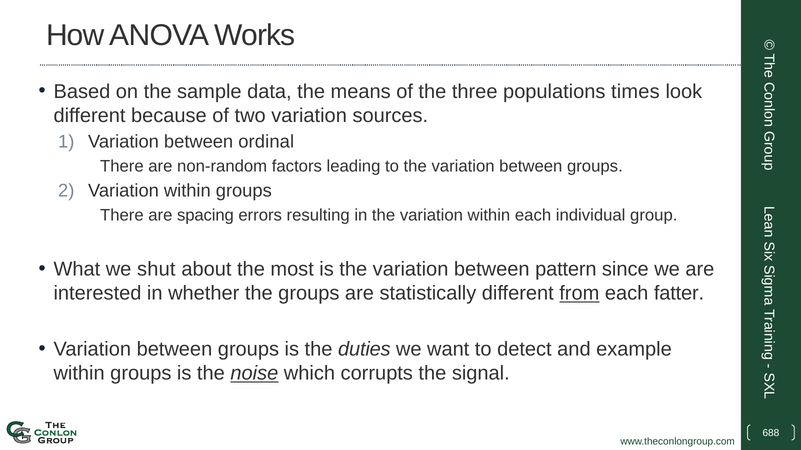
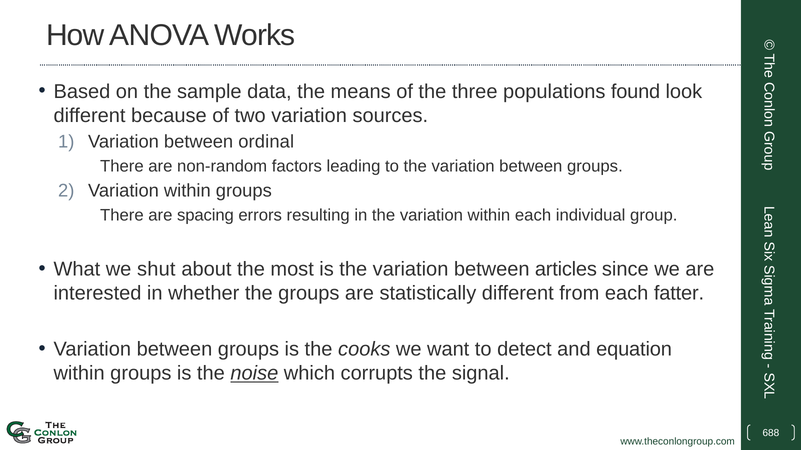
times: times -> found (636, 92)
pattern: pattern -> articles (566, 270)
from underline: present -> none (579, 294)
duties: duties -> cooks (364, 350)
example: example -> equation (634, 350)
